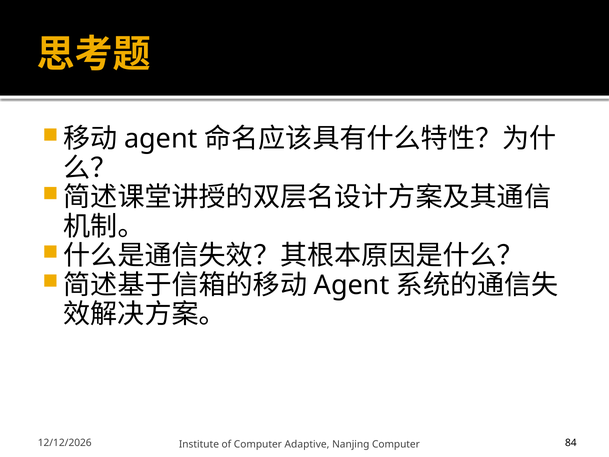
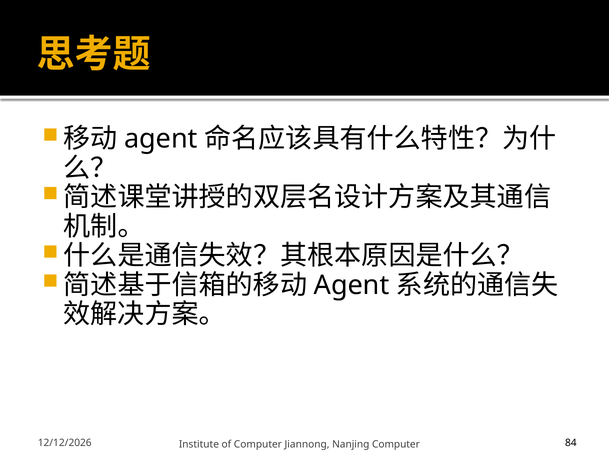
Adaptive: Adaptive -> Jiannong (307, 444)
